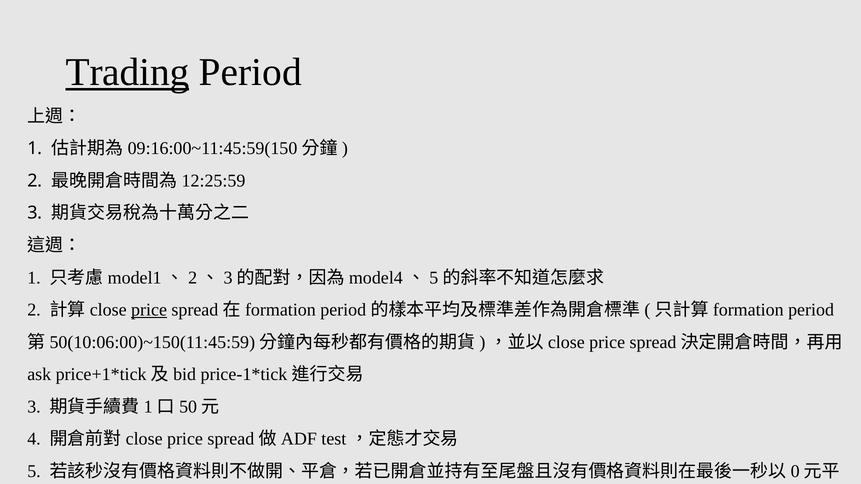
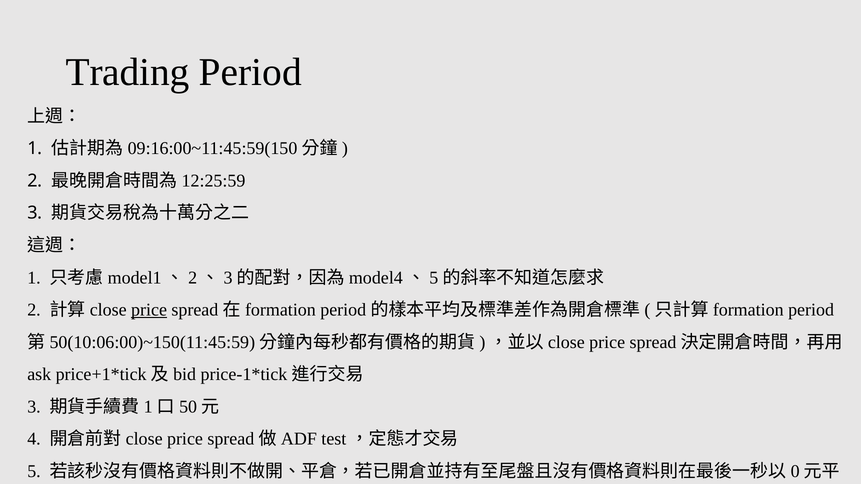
Trading underline: present -> none (127, 72)
